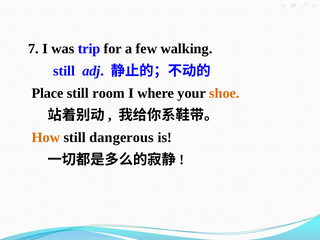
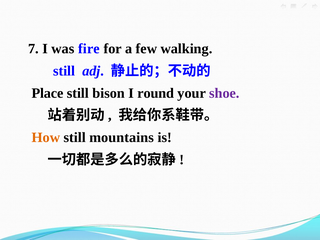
trip: trip -> fire (89, 49)
room: room -> bison (109, 93)
where: where -> round (156, 93)
shoe colour: orange -> purple (224, 93)
dangerous: dangerous -> mountains (122, 137)
